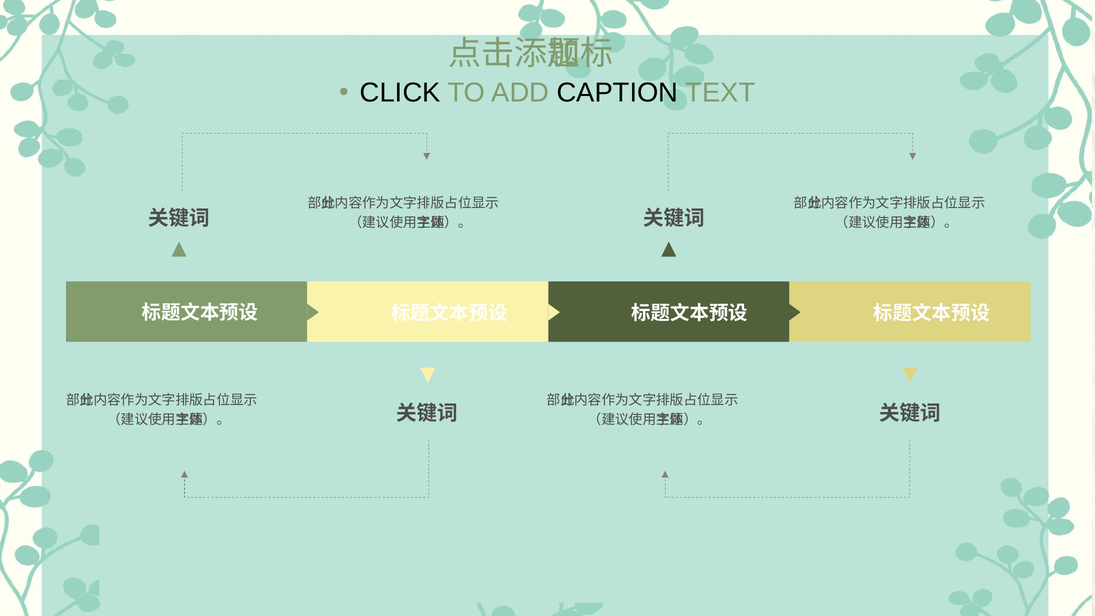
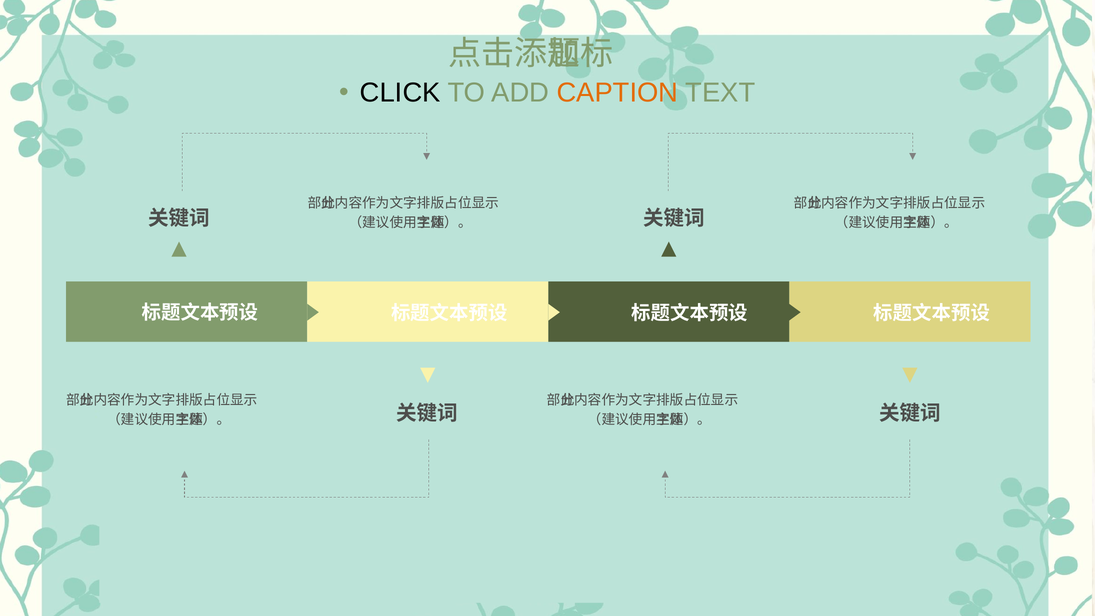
CAPTION colour: black -> orange (617, 93)
